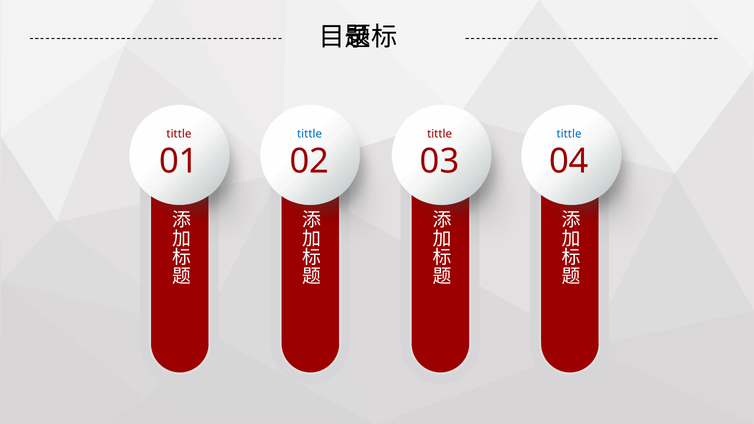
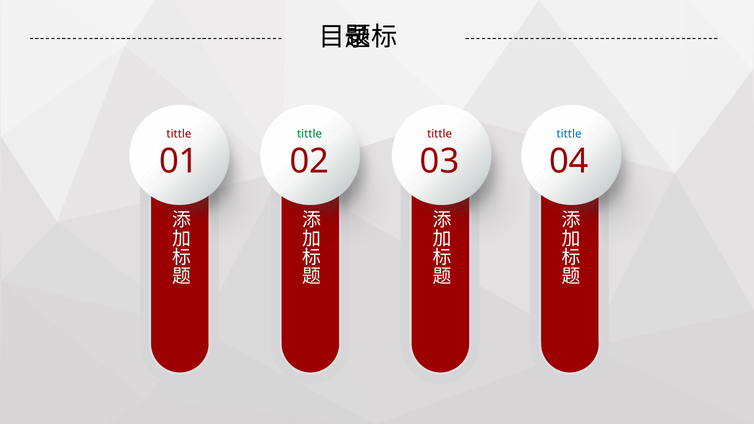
tittle colour: blue -> green (310, 134)
